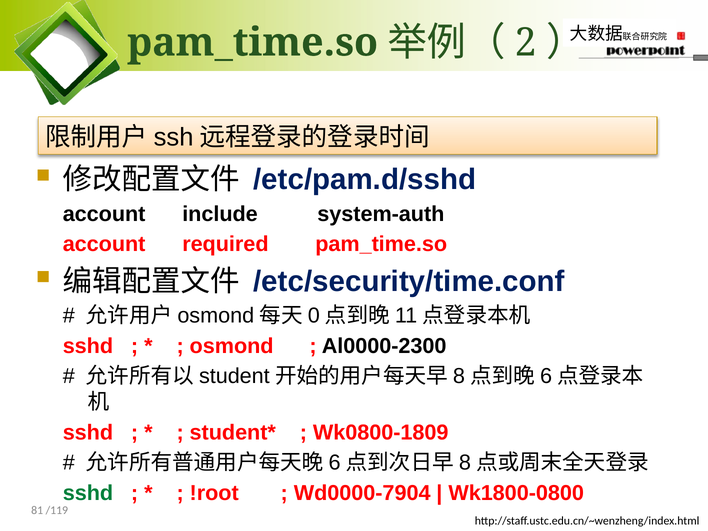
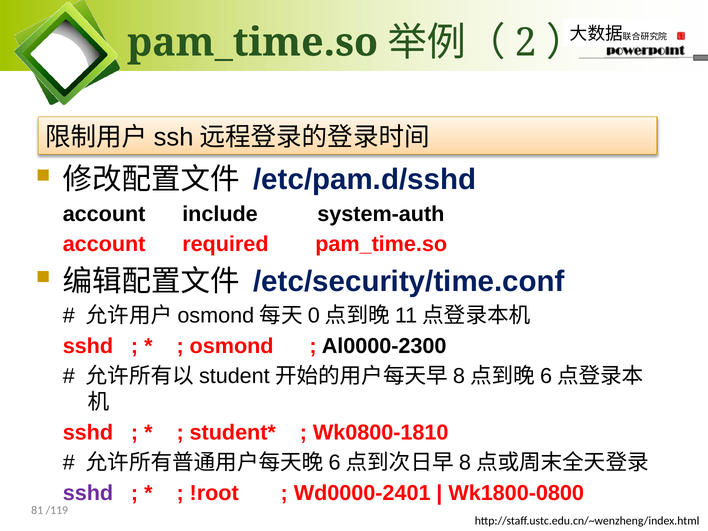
Wk0800-1809: Wk0800-1809 -> Wk0800-1810 (381, 433)
sshd colour: green -> purple (88, 493)
Wd0000-7904: Wd0000-7904 -> Wd0000-2401 (362, 493)
